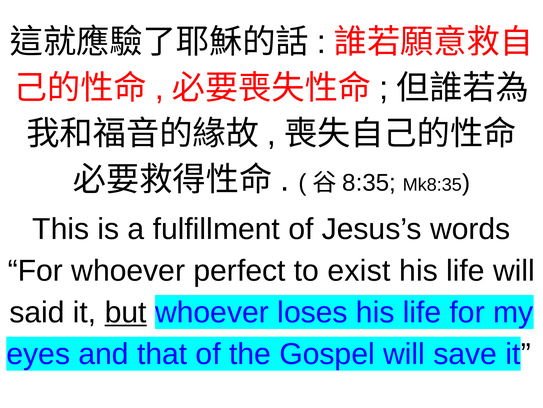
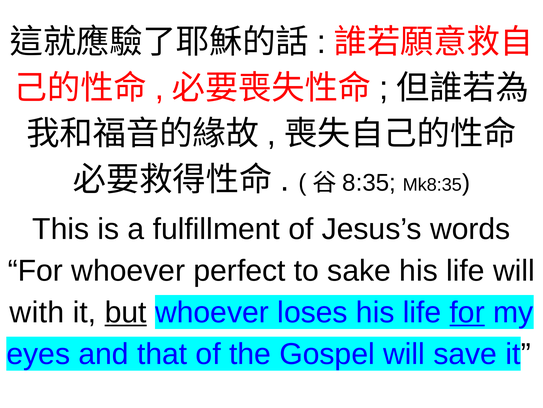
exist: exist -> sake (359, 270)
said: said -> with (37, 312)
for underline: none -> present (467, 312)
